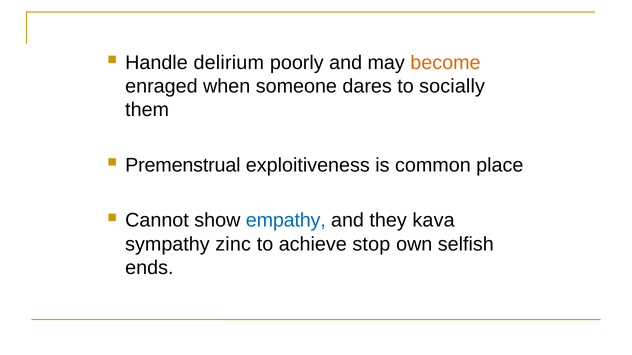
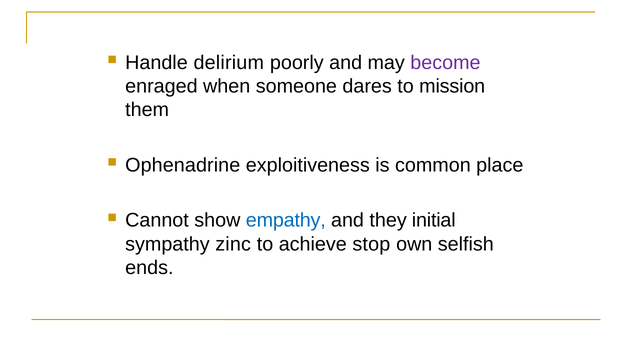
become colour: orange -> purple (445, 63)
socially: socially -> mission (452, 86)
Premenstrual: Premenstrual -> Ophenadrine (183, 165)
kava: kava -> initial (434, 221)
